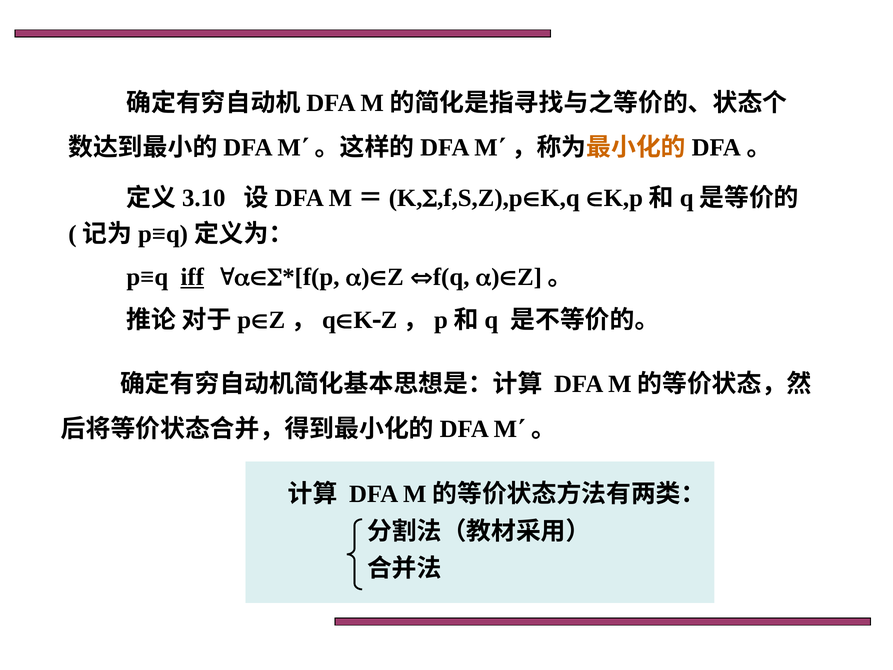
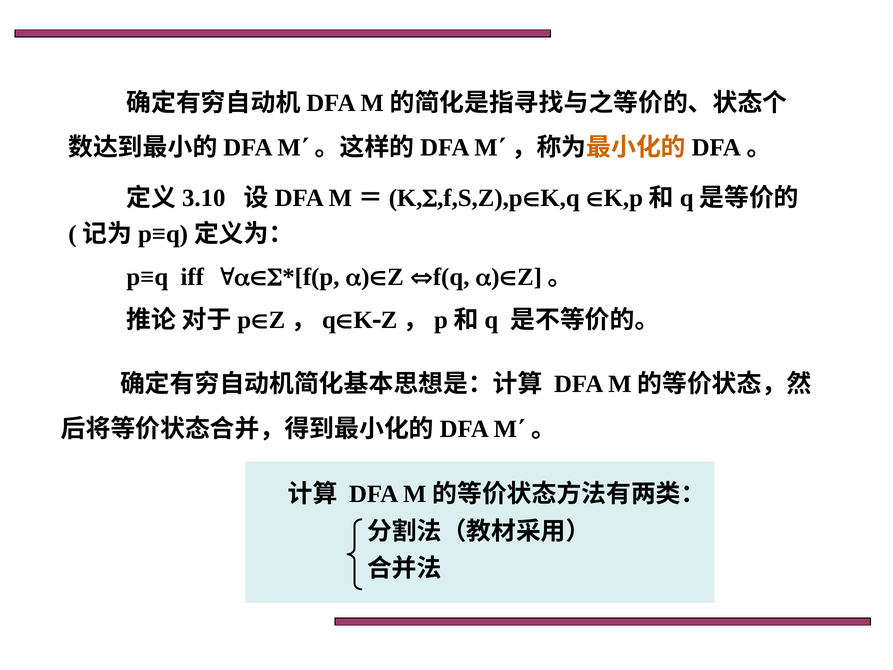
iff underline: present -> none (192, 277)
